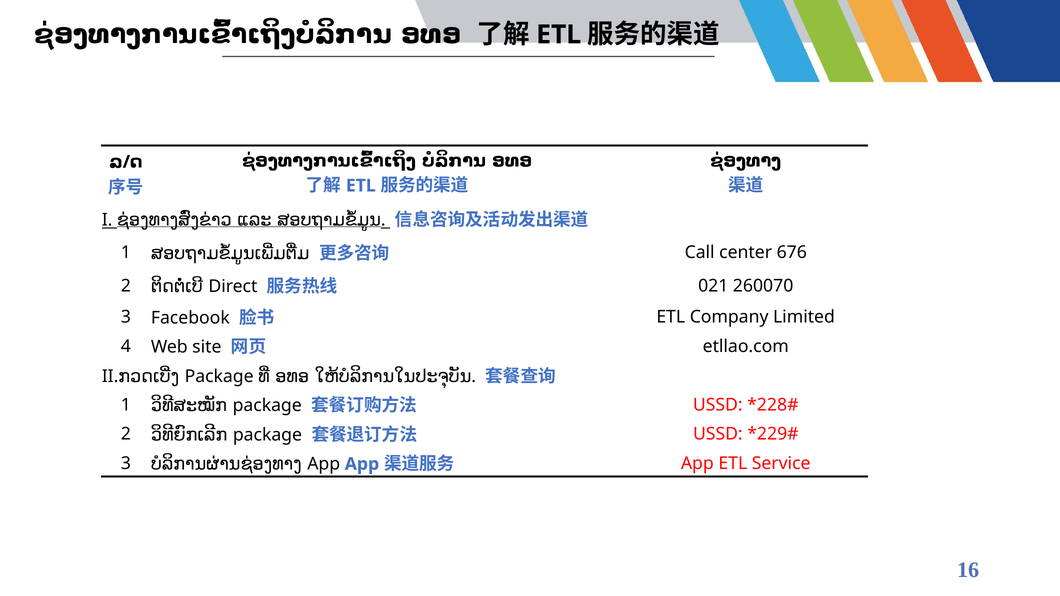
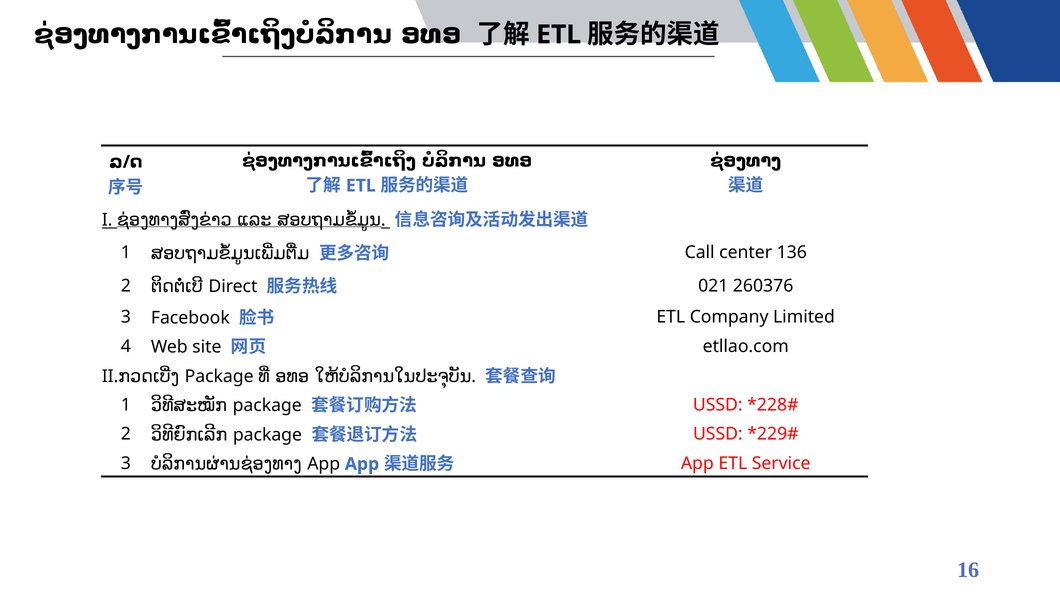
676: 676 -> 136 (792, 253)
260070: 260070 -> 260376 (763, 286)
